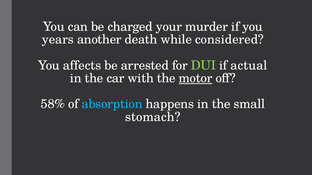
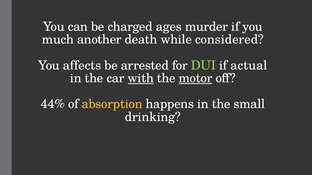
your: your -> ages (169, 27)
years: years -> much (58, 40)
with underline: none -> present (141, 78)
58%: 58% -> 44% (53, 104)
absorption colour: light blue -> yellow (112, 104)
stomach: stomach -> drinking (153, 117)
